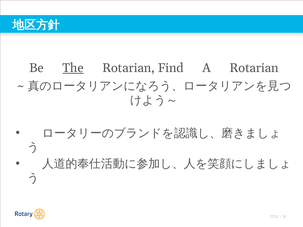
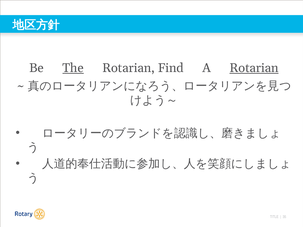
Rotarian underline: none -> present (254, 68)
